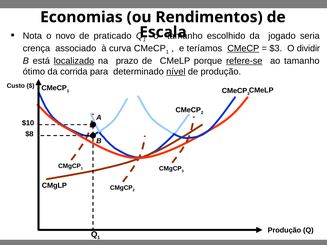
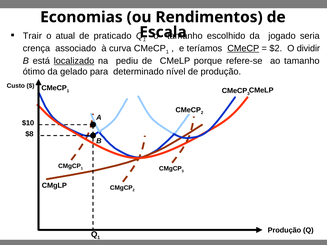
Nota: Nota -> Trair (32, 36)
novo: novo -> atual (65, 36)
$3: $3 -> $2 (276, 48)
prazo: prazo -> pediu (127, 61)
refere-se underline: present -> none (244, 61)
corrida: corrida -> gelado (74, 72)
nível underline: present -> none (176, 72)
